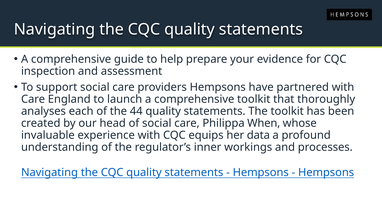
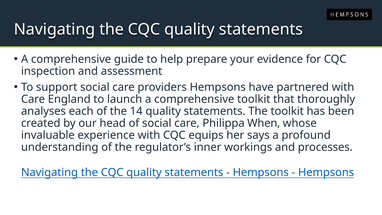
44: 44 -> 14 (136, 111)
data: data -> says (258, 135)
